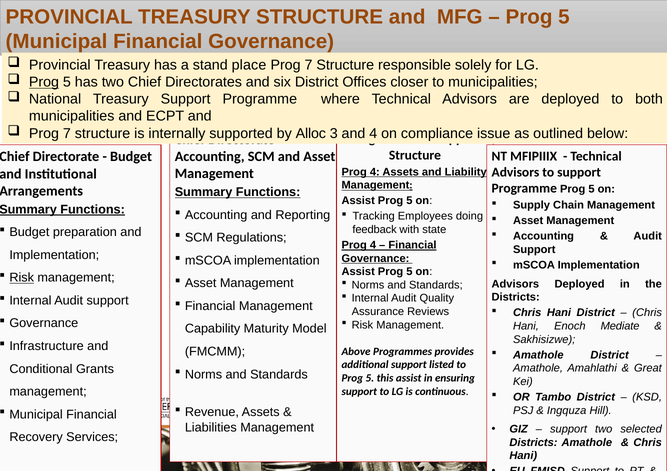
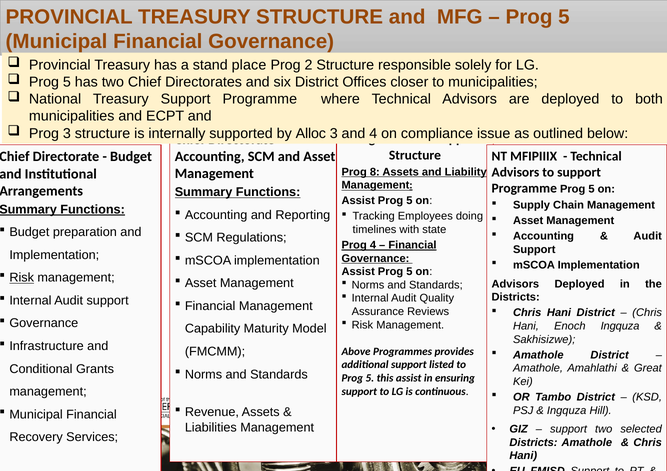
7: 7 -> 2 (308, 65)
Prog underline: present -> none (44, 82)
7: 7 -> 3 (67, 134)
4: 4 -> 8 (375, 172)
feedback: feedback -> timelines (375, 230)
Enoch Mediate: Mediate -> Ingquza (620, 327)
